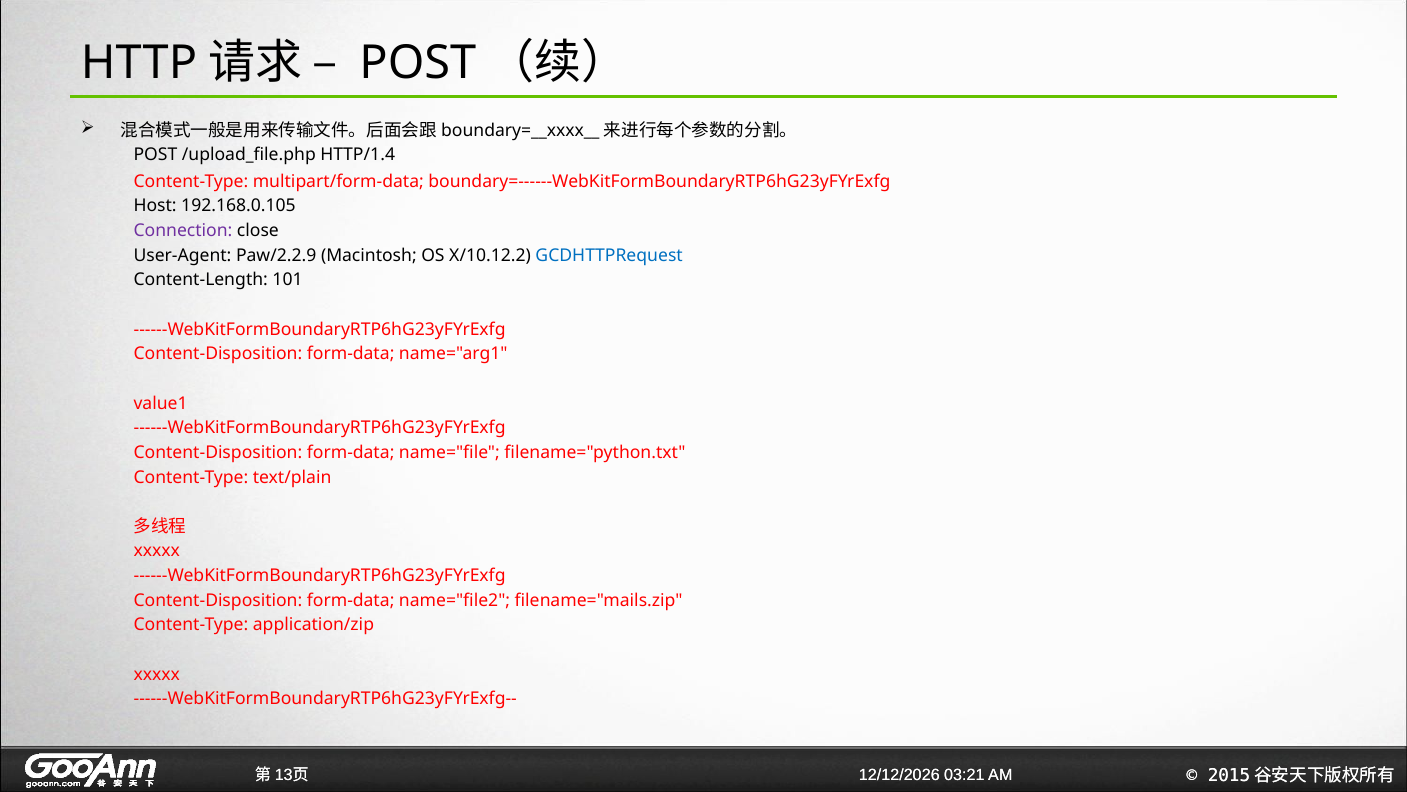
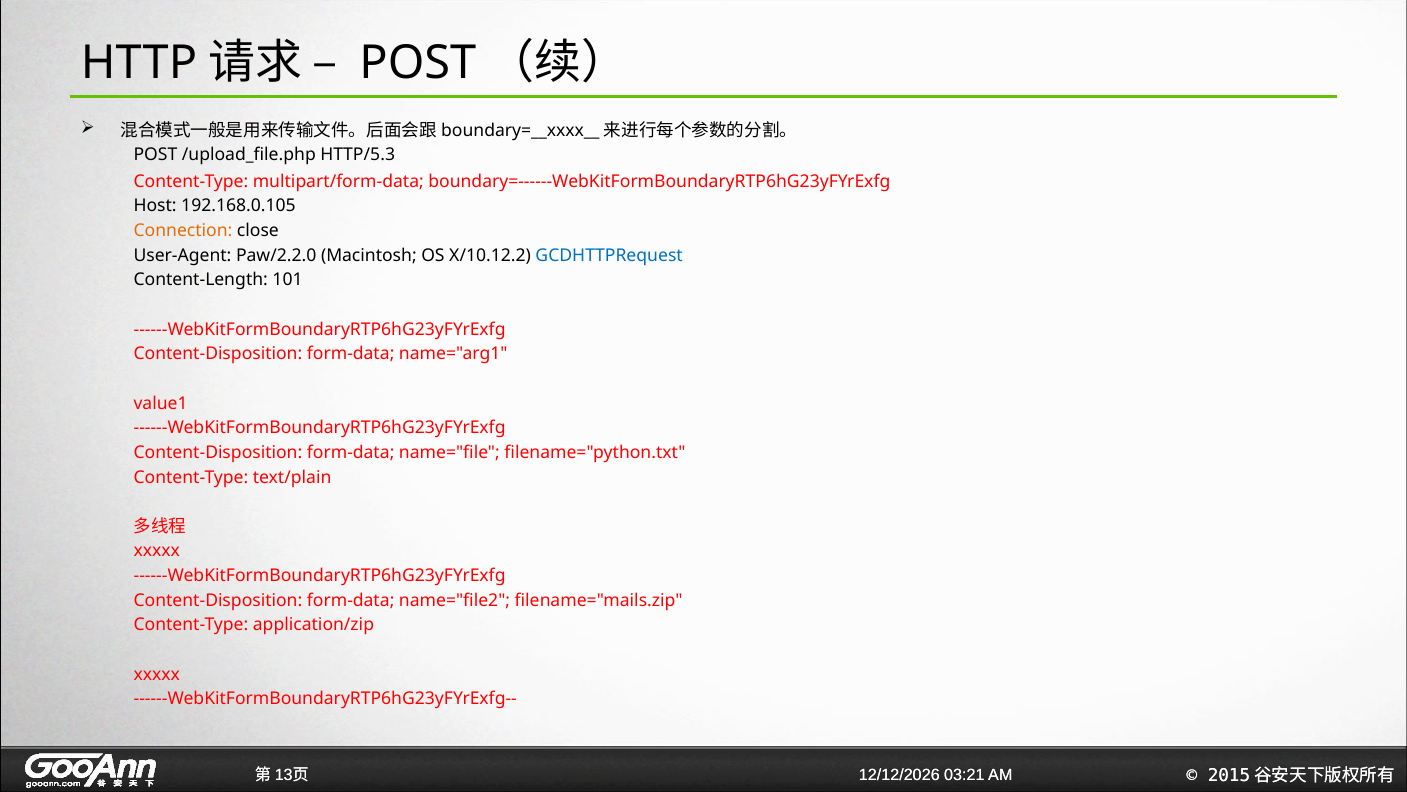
HTTP/1.4: HTTP/1.4 -> HTTP/5.3 (358, 155)
Connection colour: purple -> orange (183, 231)
Paw/2.2.9: Paw/2.2.9 -> Paw/2.2.0 (276, 255)
